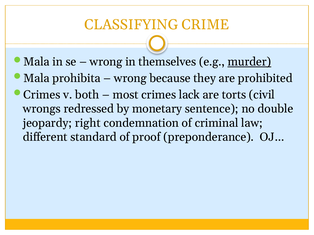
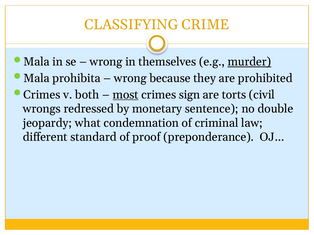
most underline: none -> present (126, 95)
lack: lack -> sign (189, 95)
right: right -> what (88, 123)
